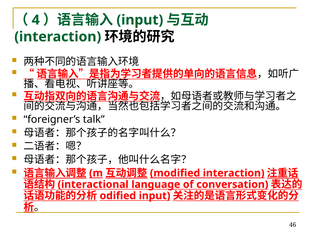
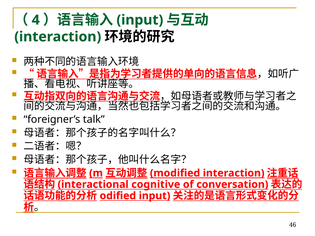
language: language -> cognitive (156, 185)
